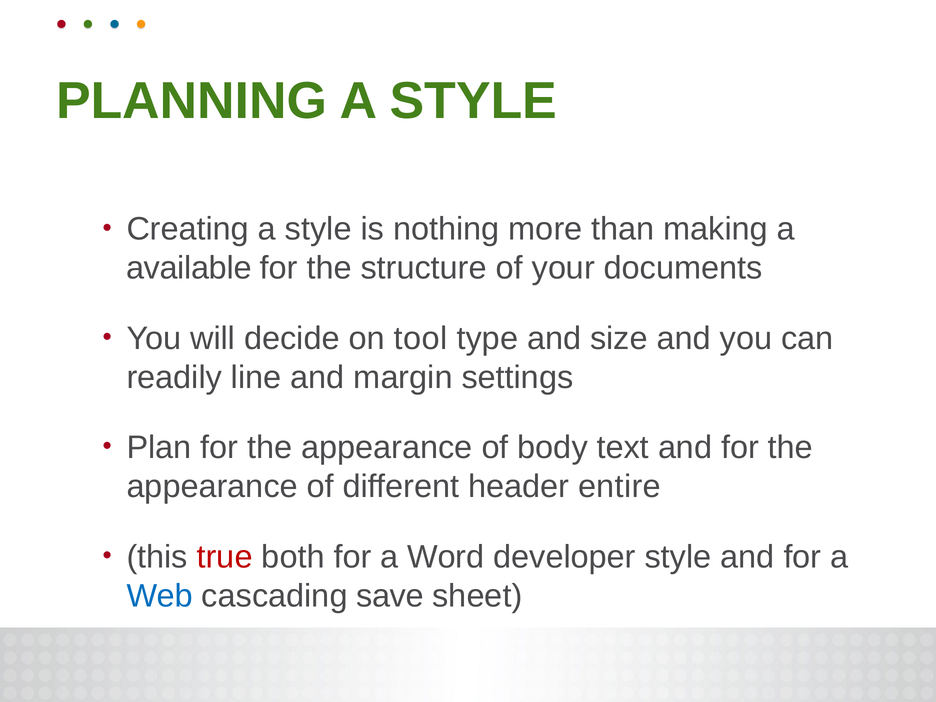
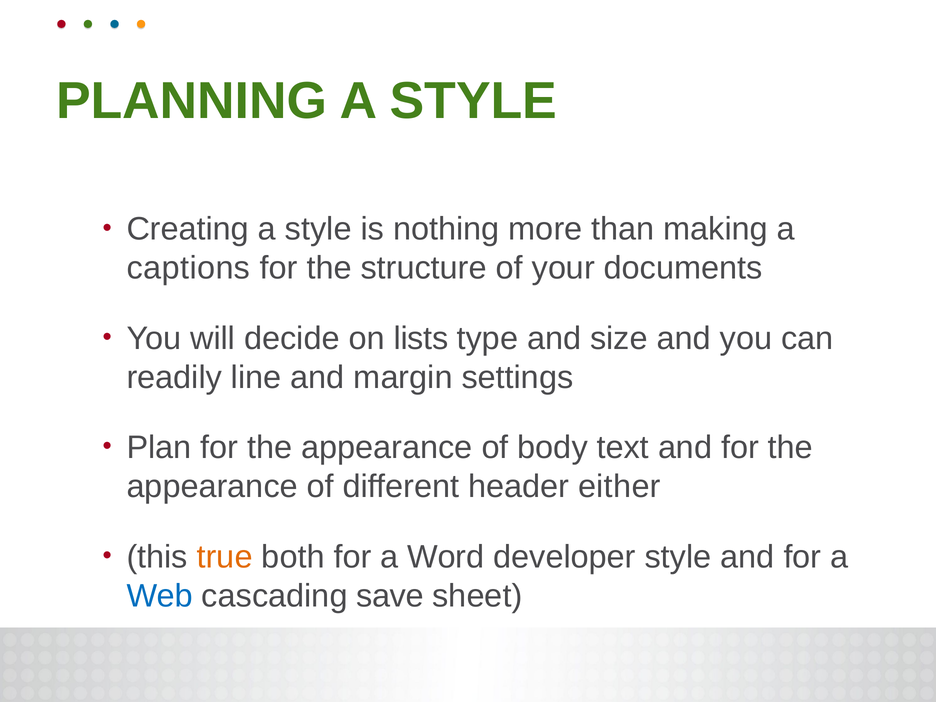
available: available -> captions (189, 268)
tool: tool -> lists (421, 338)
entire: entire -> either (619, 487)
true colour: red -> orange (225, 557)
